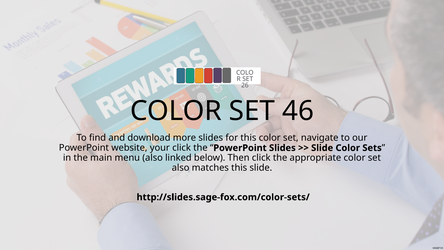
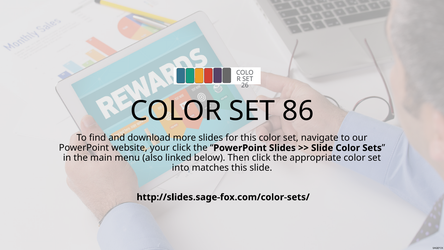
46: 46 -> 86 (298, 111)
also: also -> into (181, 168)
